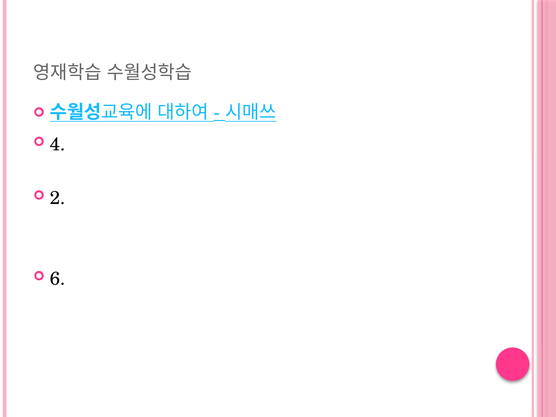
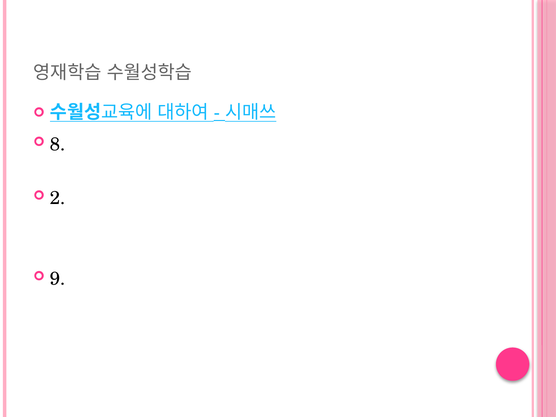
4: 4 -> 8 (58, 144)
6: 6 -> 9 (58, 279)
